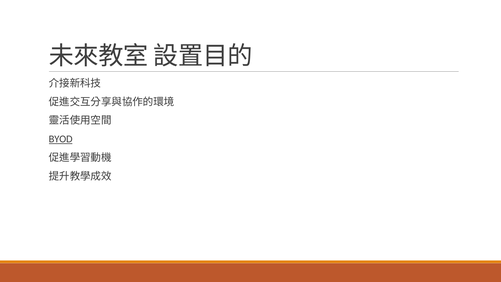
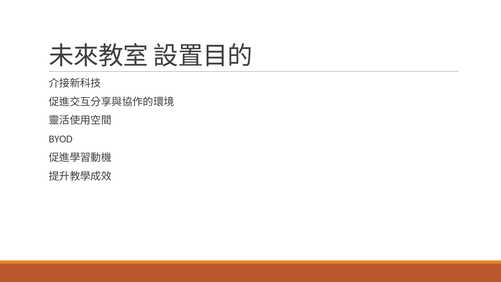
BYOD underline: present -> none (61, 139)
